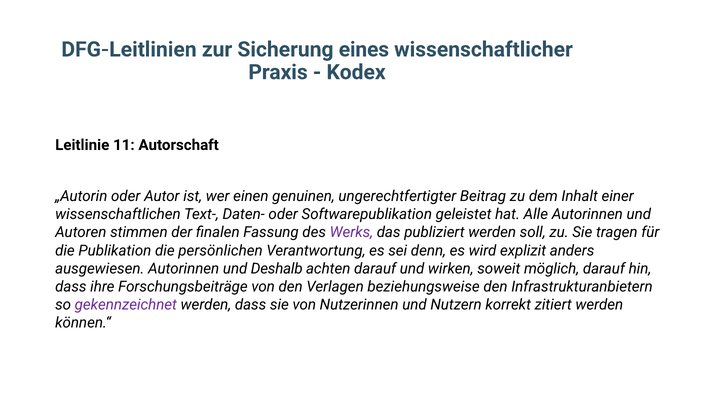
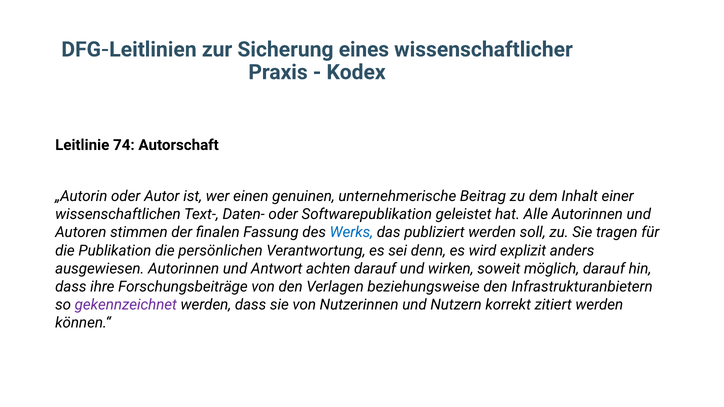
11: 11 -> 74 (124, 145)
ungerechtfertigter: ungerechtfertigter -> unternehmerische (397, 196)
Werks colour: purple -> blue (351, 233)
Deshalb: Deshalb -> Antwort (277, 269)
